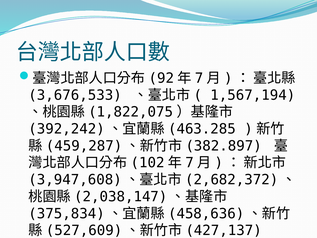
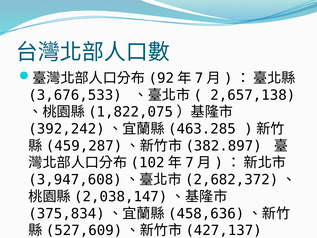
1,567,194: 1,567,194 -> 2,657,138 (253, 95)
